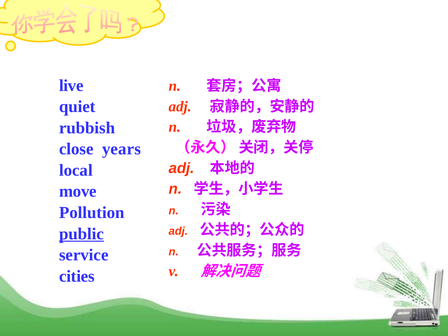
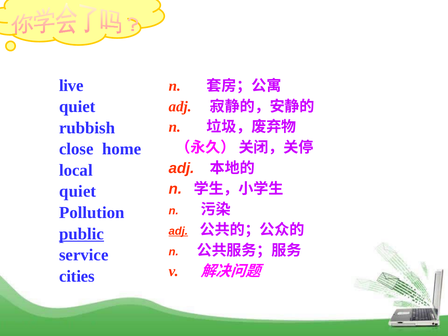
years: years -> home (122, 149)
move: move -> quiet (78, 191)
adj underline: none -> present (178, 231)
